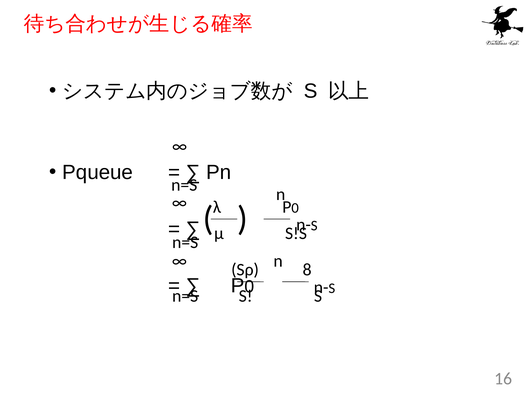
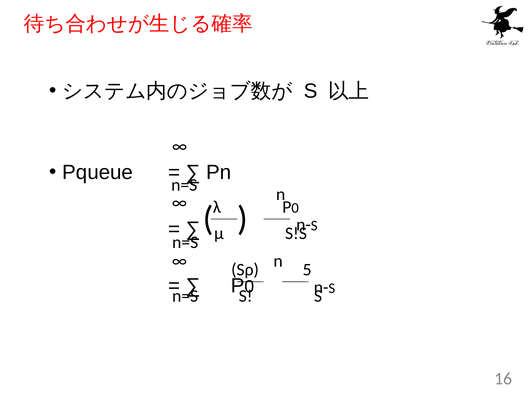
8: 8 -> 5 (307, 270)
